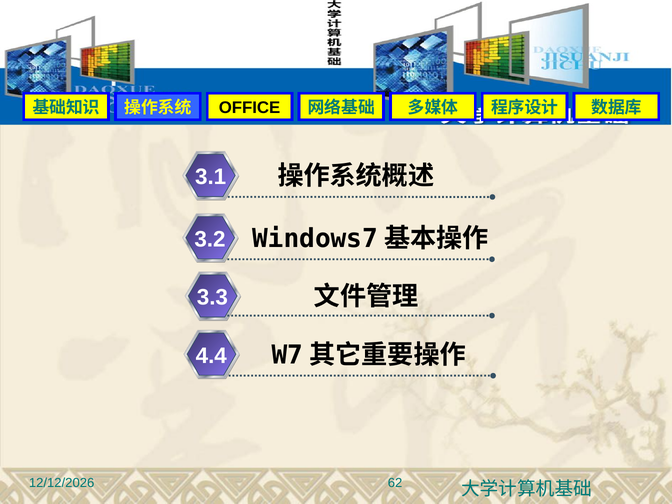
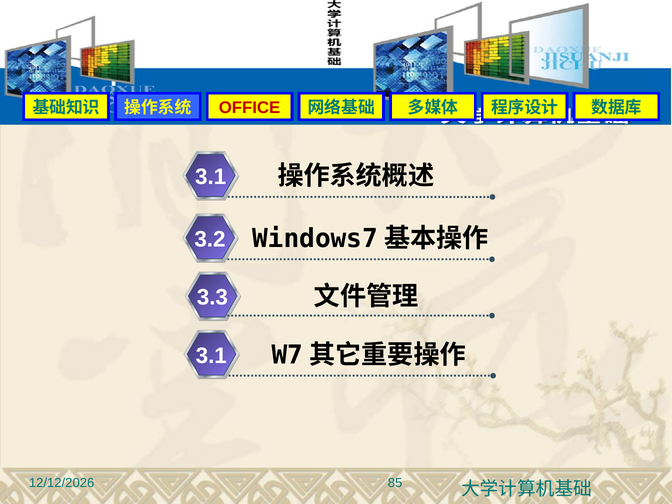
OFFICE colour: black -> red (250, 108)
4.4: 4.4 -> 3.1 (211, 356)
62: 62 -> 85 (395, 483)
